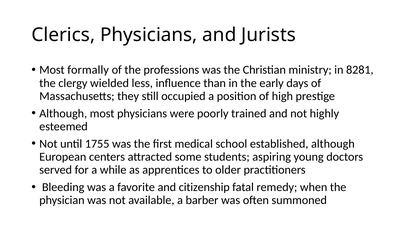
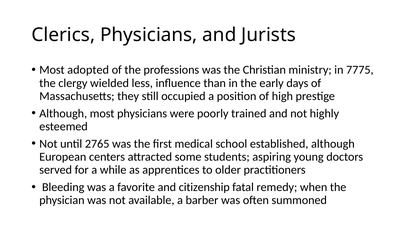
formally: formally -> adopted (88, 70)
8281: 8281 -> 7775 (360, 70)
1755: 1755 -> 2765 (97, 144)
